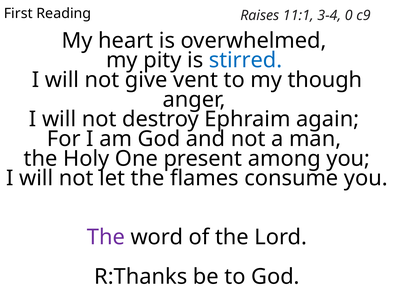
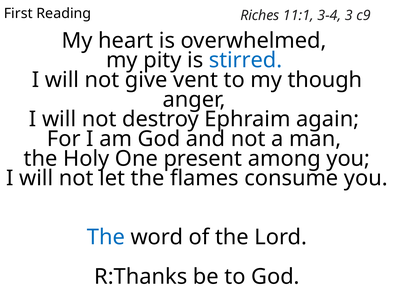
Raises: Raises -> Riches (260, 15)
0: 0 -> 3 (349, 15)
The colour: purple -> blue (106, 238)
